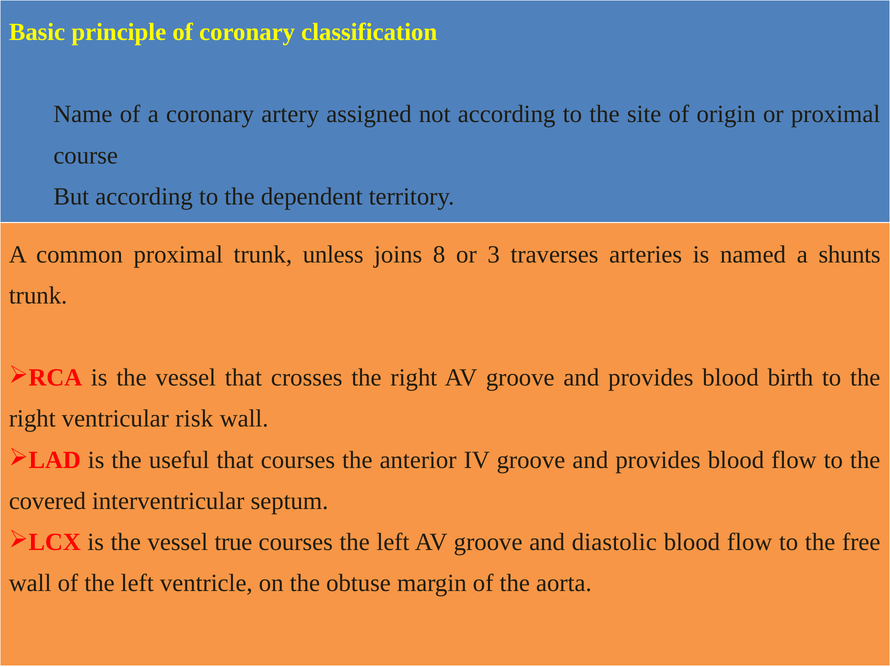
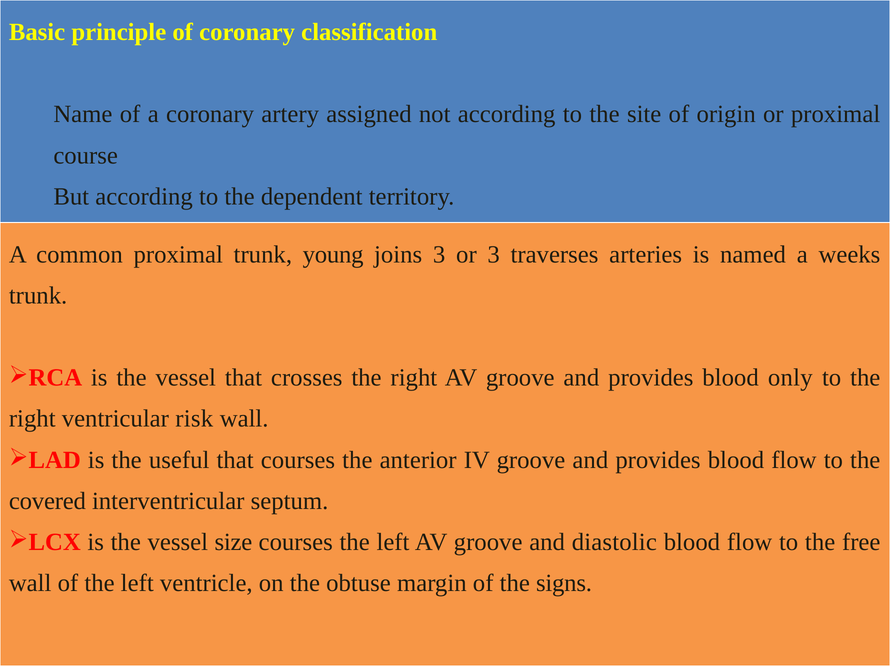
unless: unless -> young (333, 255)
joins 8: 8 -> 3 (439, 255)
shunts: shunts -> weeks (849, 255)
birth: birth -> only (790, 378)
true: true -> size (233, 543)
aorta: aorta -> signs (564, 584)
